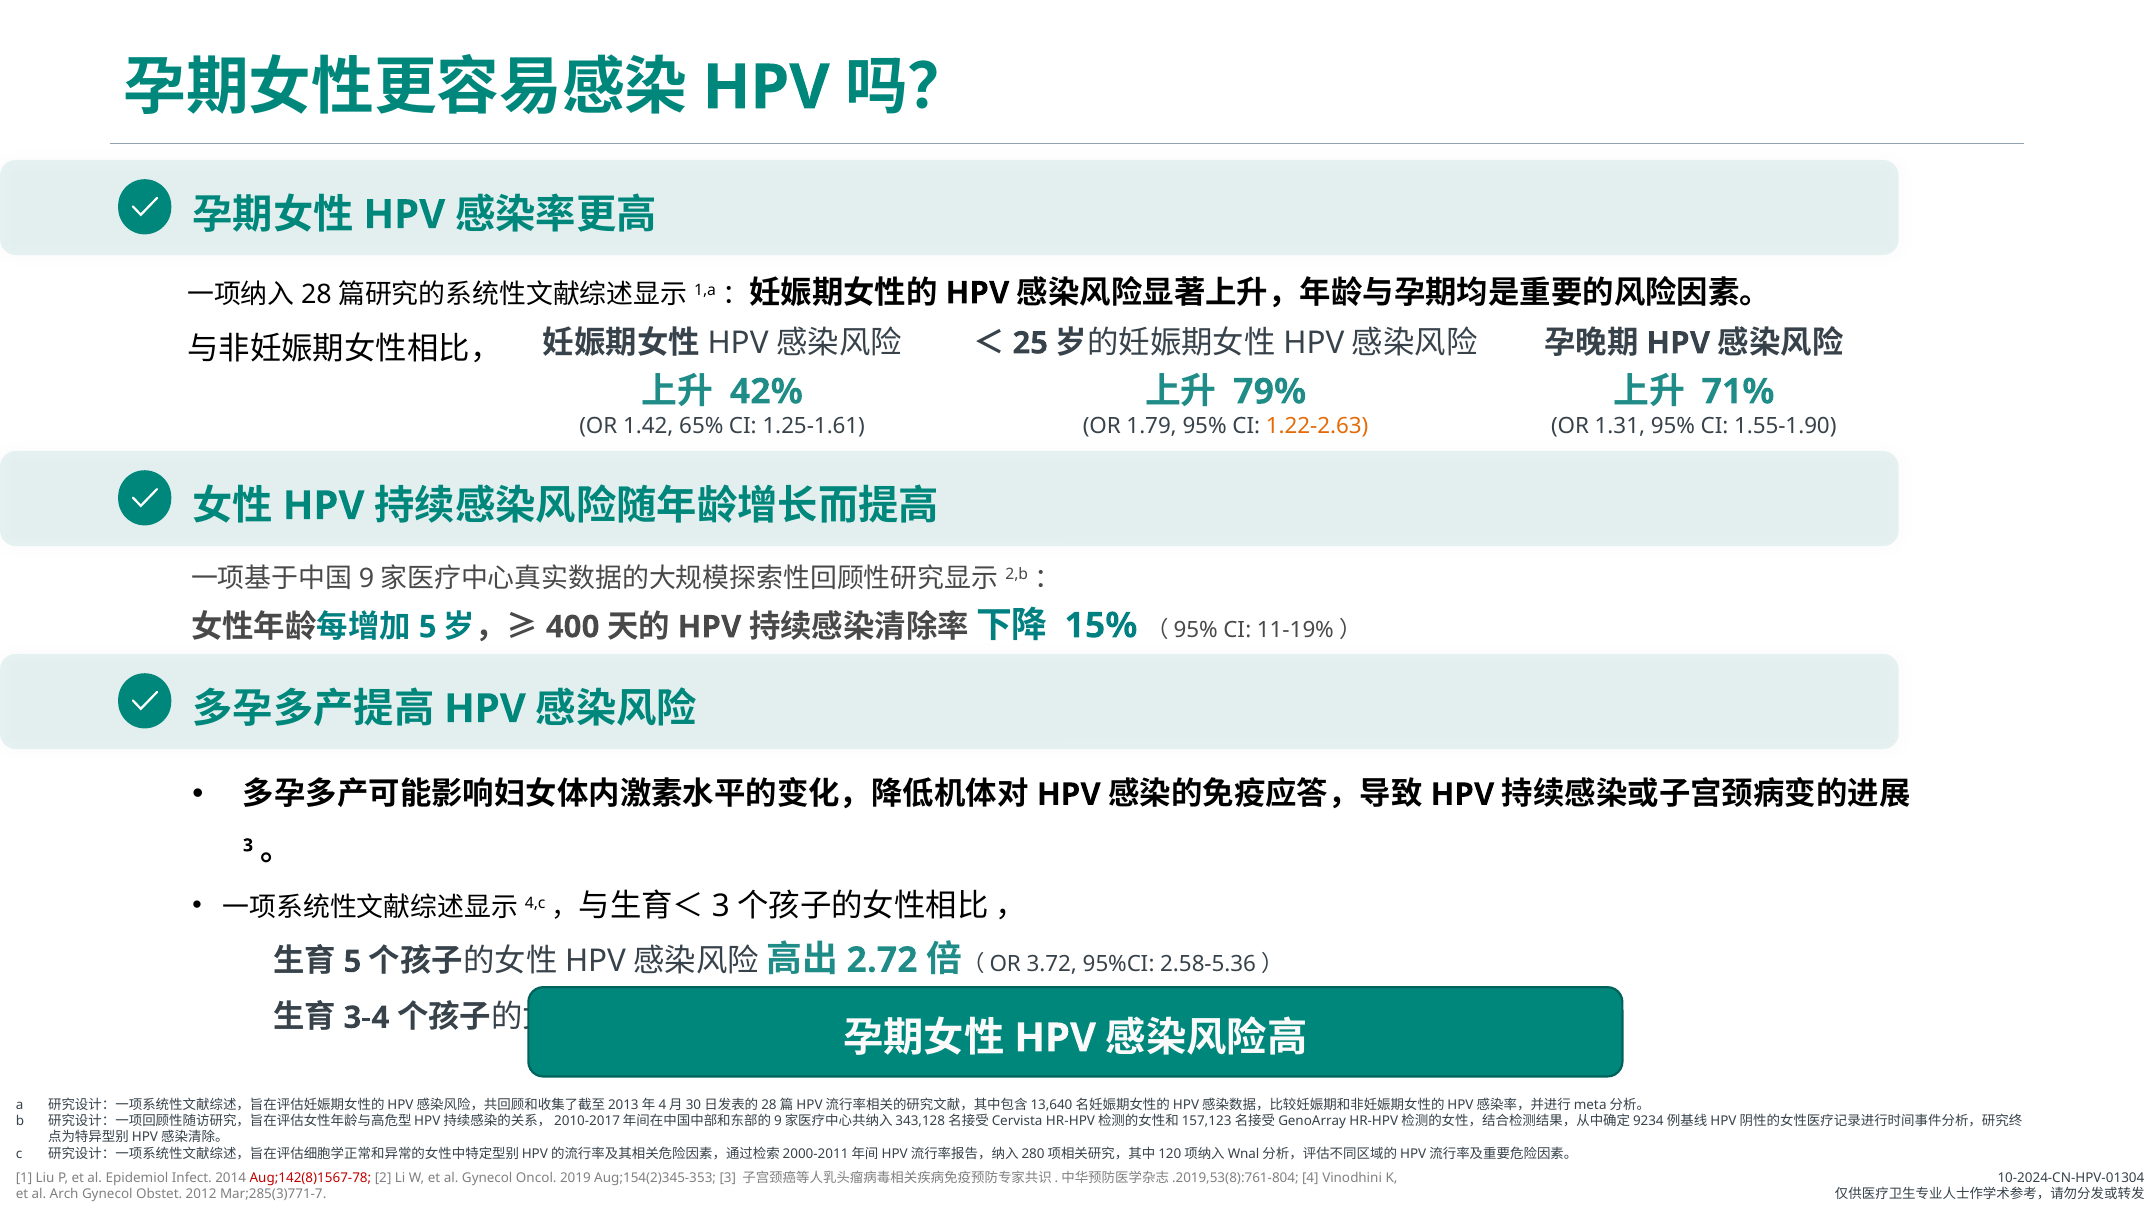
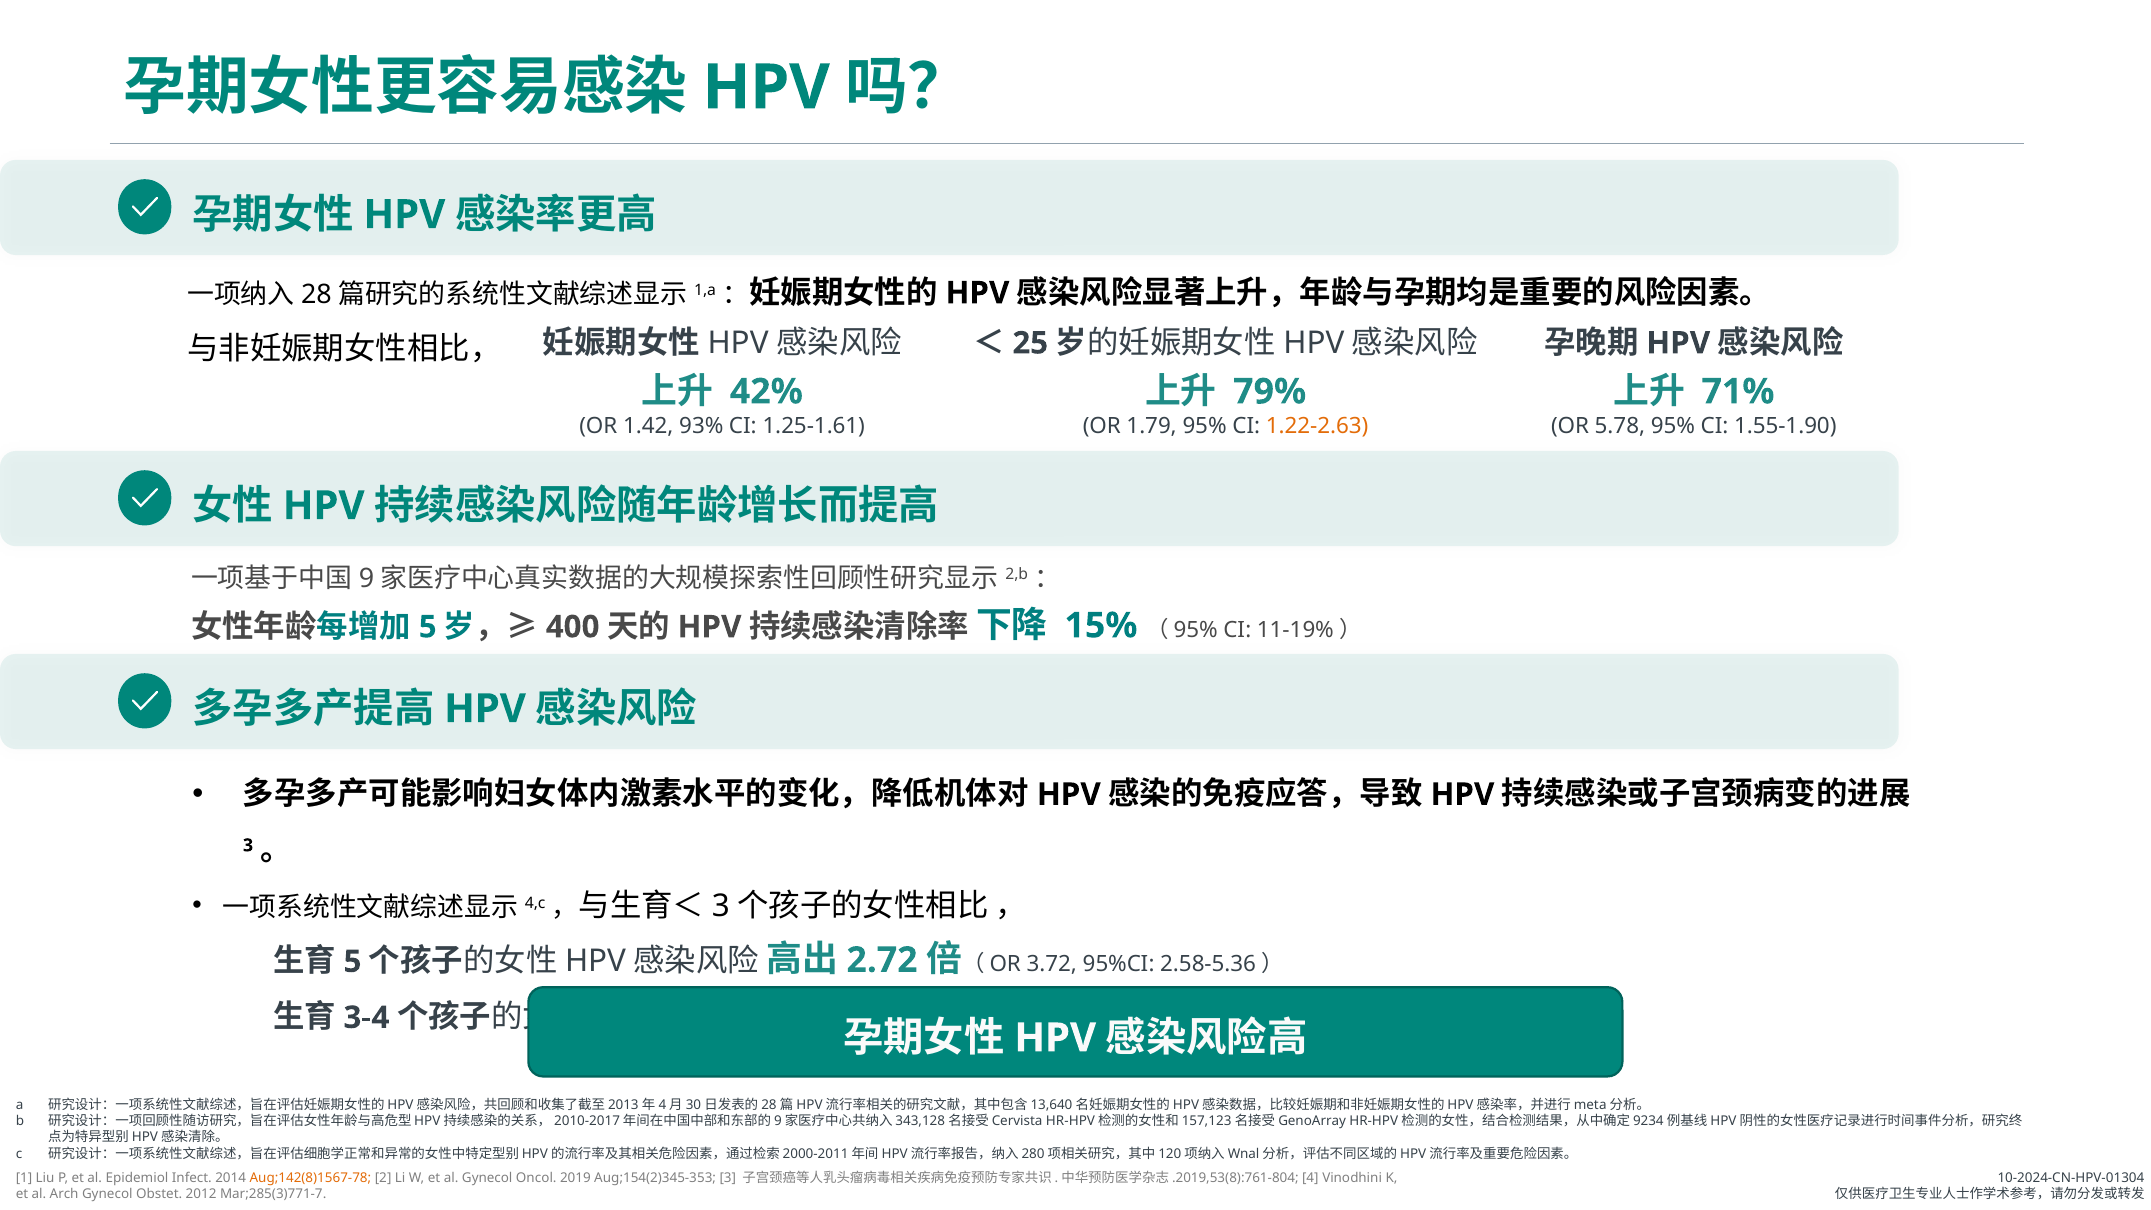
65%: 65% -> 93% (701, 426)
1.31: 1.31 -> 5.78 (1620, 426)
Aug;142(8)1567-78 colour: red -> orange (310, 1178)
